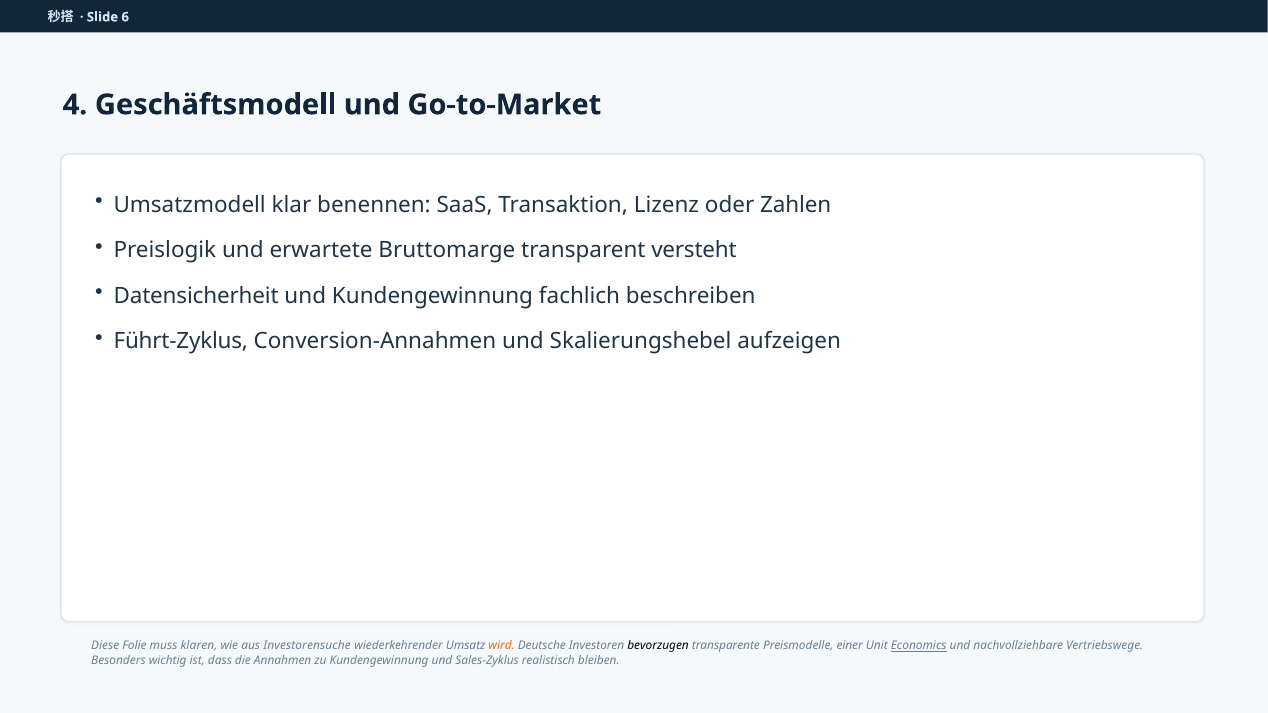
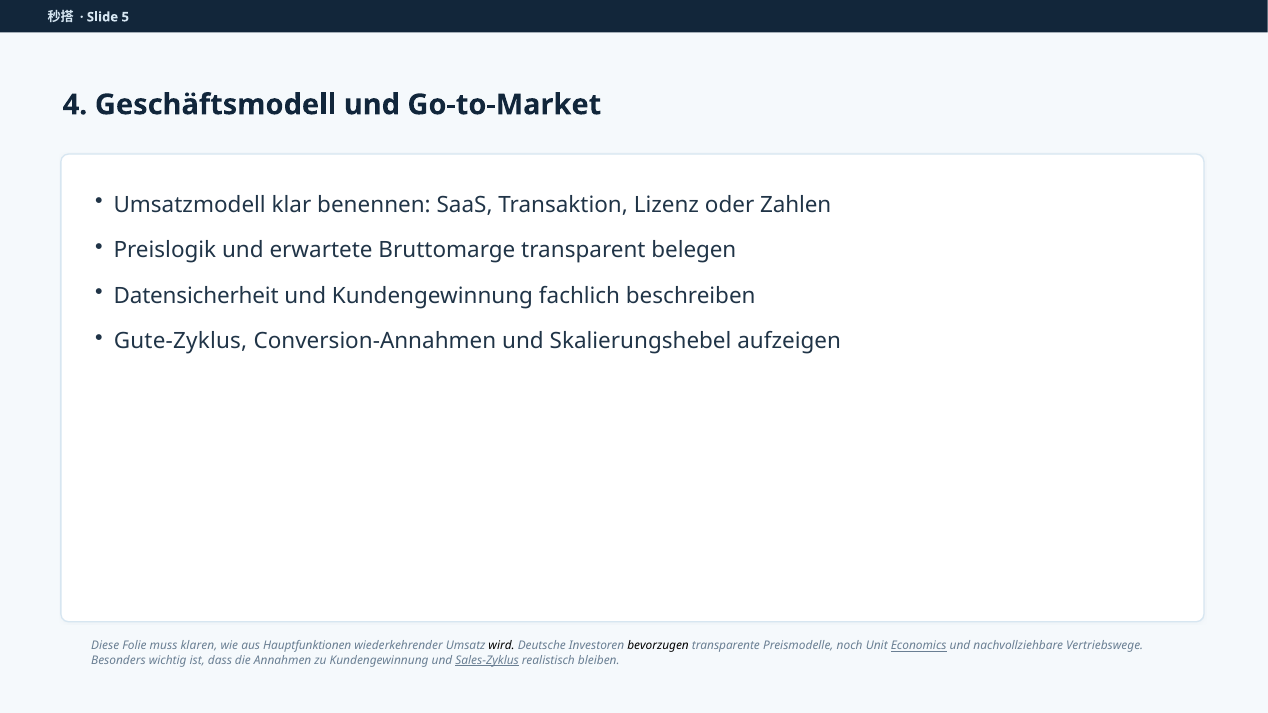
6: 6 -> 5 (125, 17)
versteht: versteht -> belegen (694, 251)
Führt-Zyklus: Führt-Zyklus -> Gute-Zyklus (181, 342)
Investorensuche: Investorensuche -> Hauptfunktionen (307, 646)
wird colour: orange -> black (502, 646)
einer: einer -> noch (850, 646)
Sales-Zyklus underline: none -> present (487, 660)
